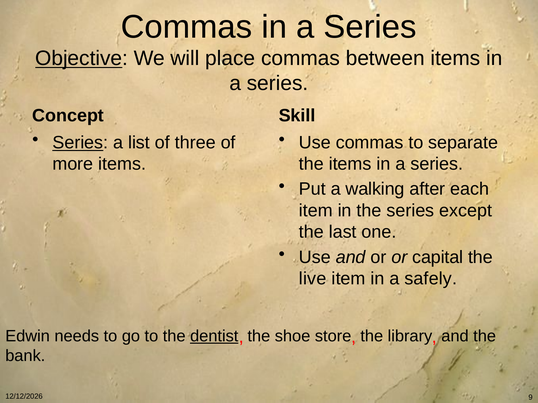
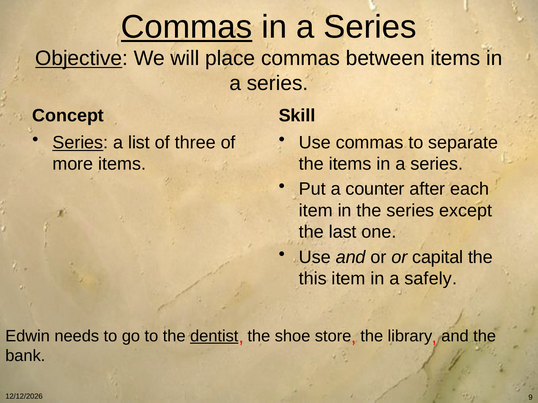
Commas underline: none -> present (187, 27)
walking: walking -> counter (375, 189)
live: live -> this (313, 279)
